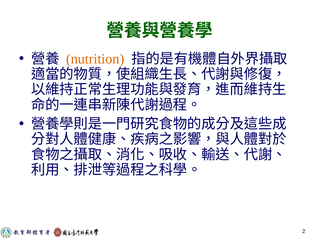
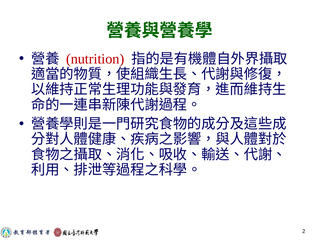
nutrition colour: orange -> red (95, 59)
